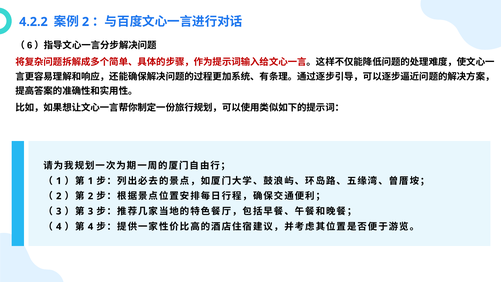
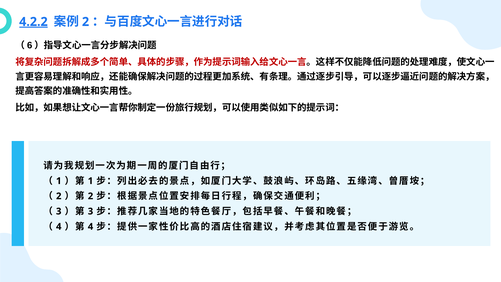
4.2.2 underline: none -> present (33, 22)
